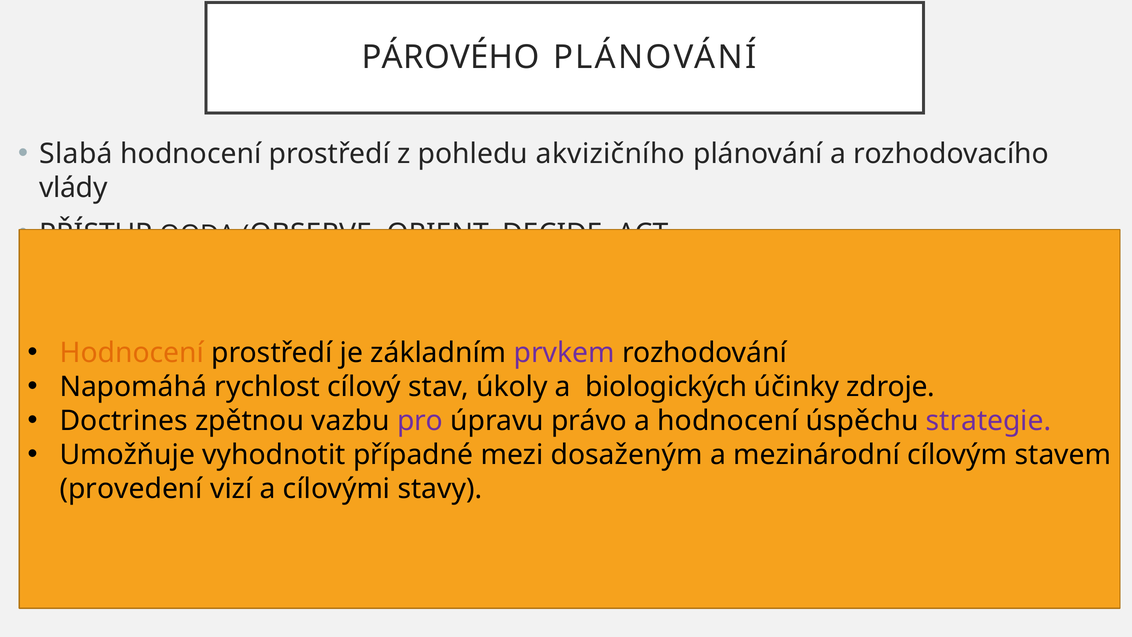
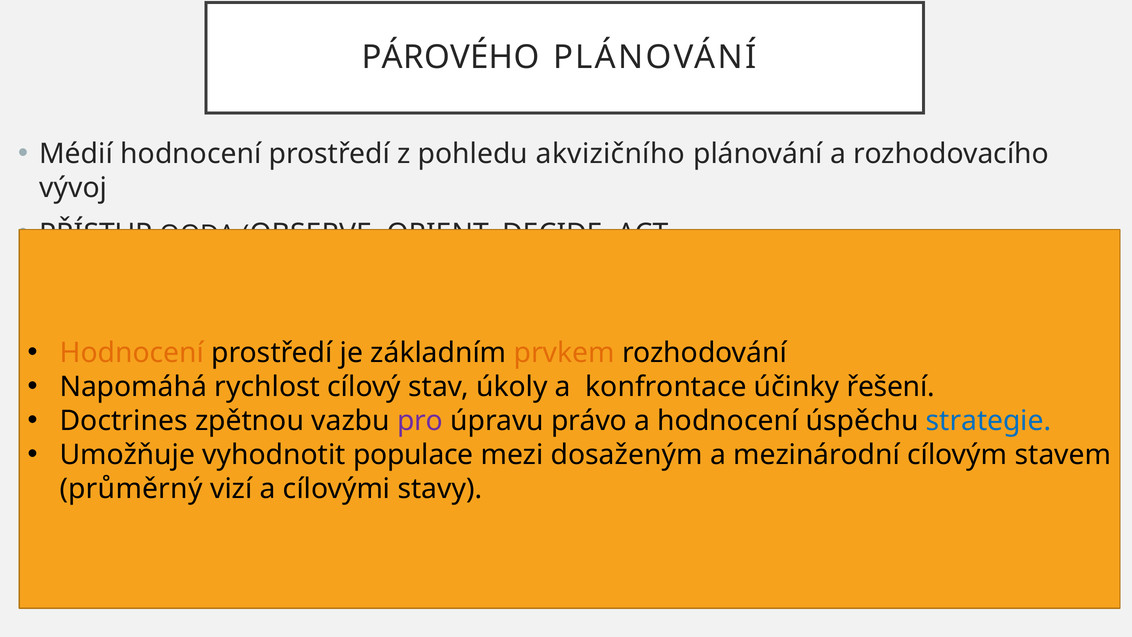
Slabá: Slabá -> Médií (76, 154)
vlády: vlády -> vývoj (73, 188)
prvkem colour: purple -> orange (564, 353)
biologických: biologických -> konfrontace (666, 387)
zdroje: zdroje -> řešení (891, 387)
strategie colour: purple -> blue (989, 421)
případné: případné -> populace (413, 455)
provedení: provedení -> průměrný (131, 489)
